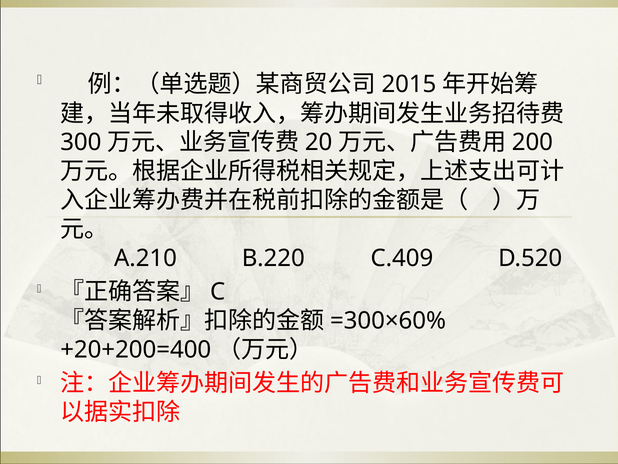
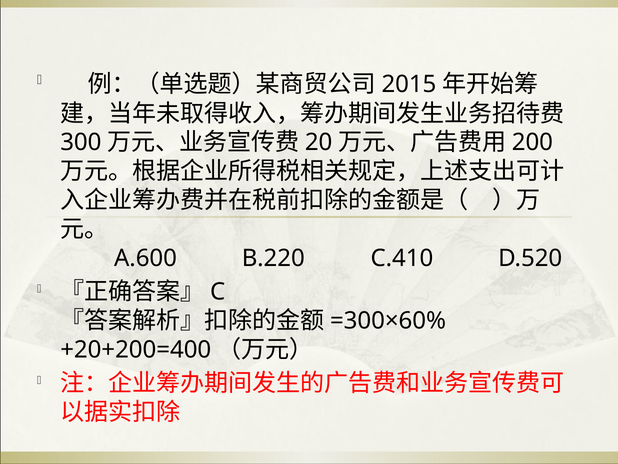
A.210: A.210 -> A.600 (145, 258)
C.409: C.409 -> C.410 (402, 258)
